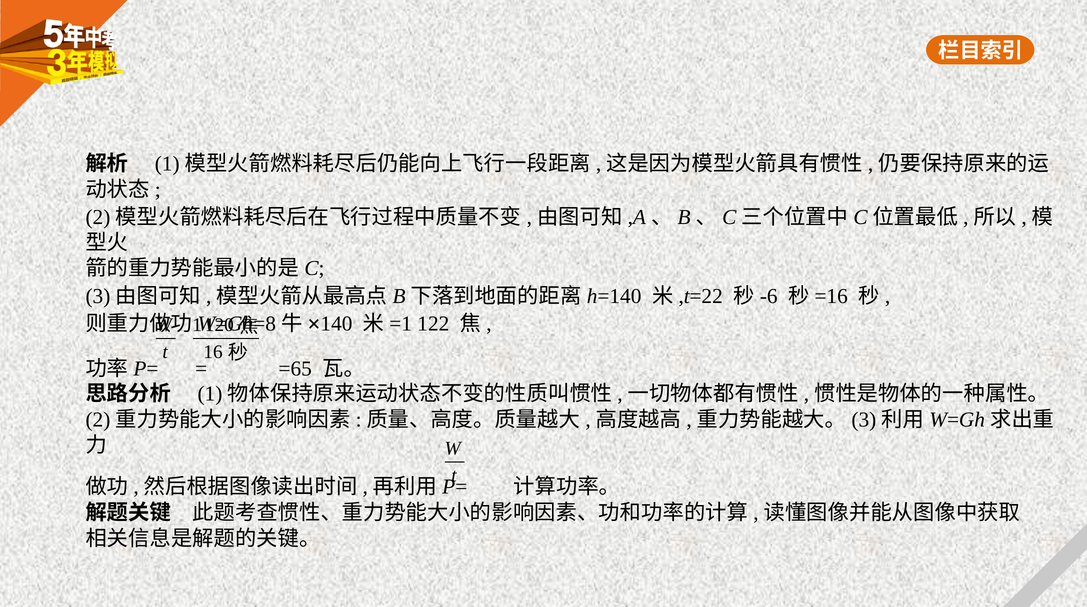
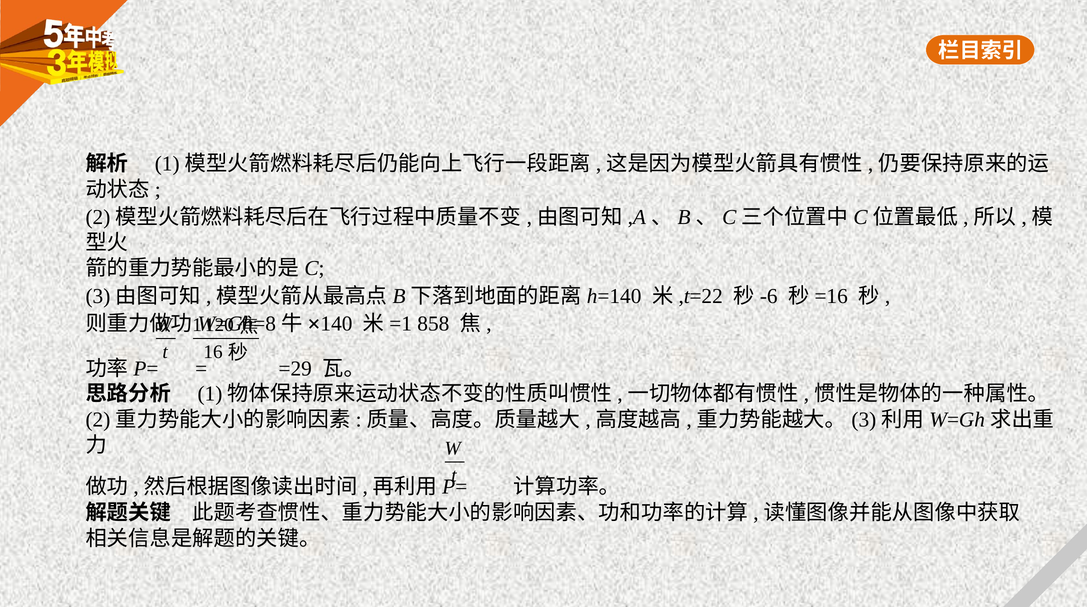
122: 122 -> 858 (433, 324)
=65: =65 -> =29 (295, 369)
